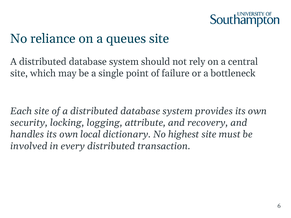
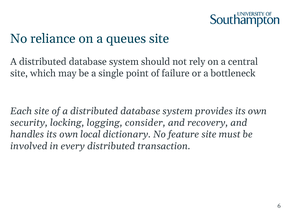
attribute: attribute -> consider (145, 123)
highest: highest -> feature (184, 135)
